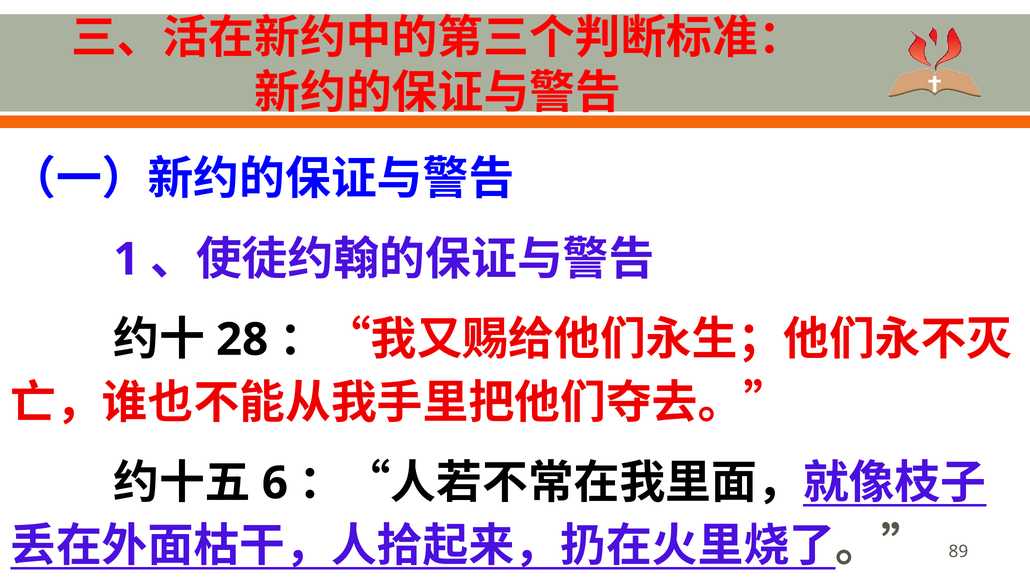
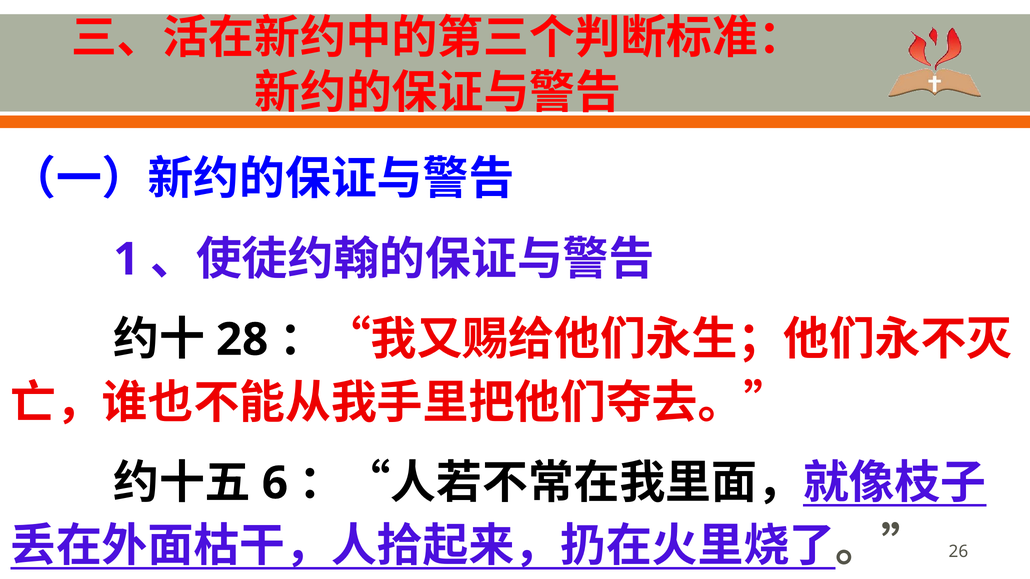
89: 89 -> 26 (958, 552)
